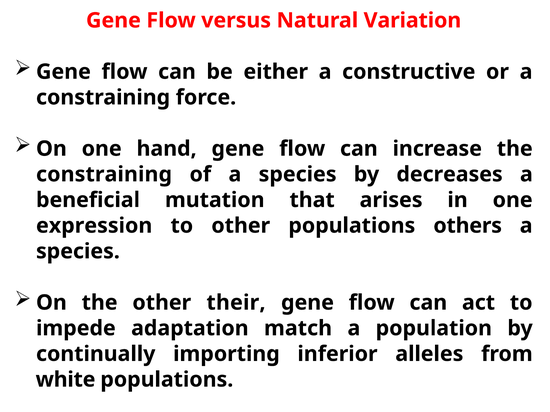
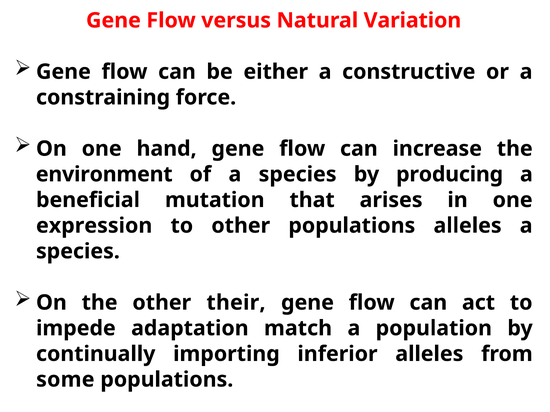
constraining: constraining -> environment (104, 175)
decreases: decreases -> producing (450, 175)
populations others: others -> alleles (468, 226)
white: white -> some (65, 380)
